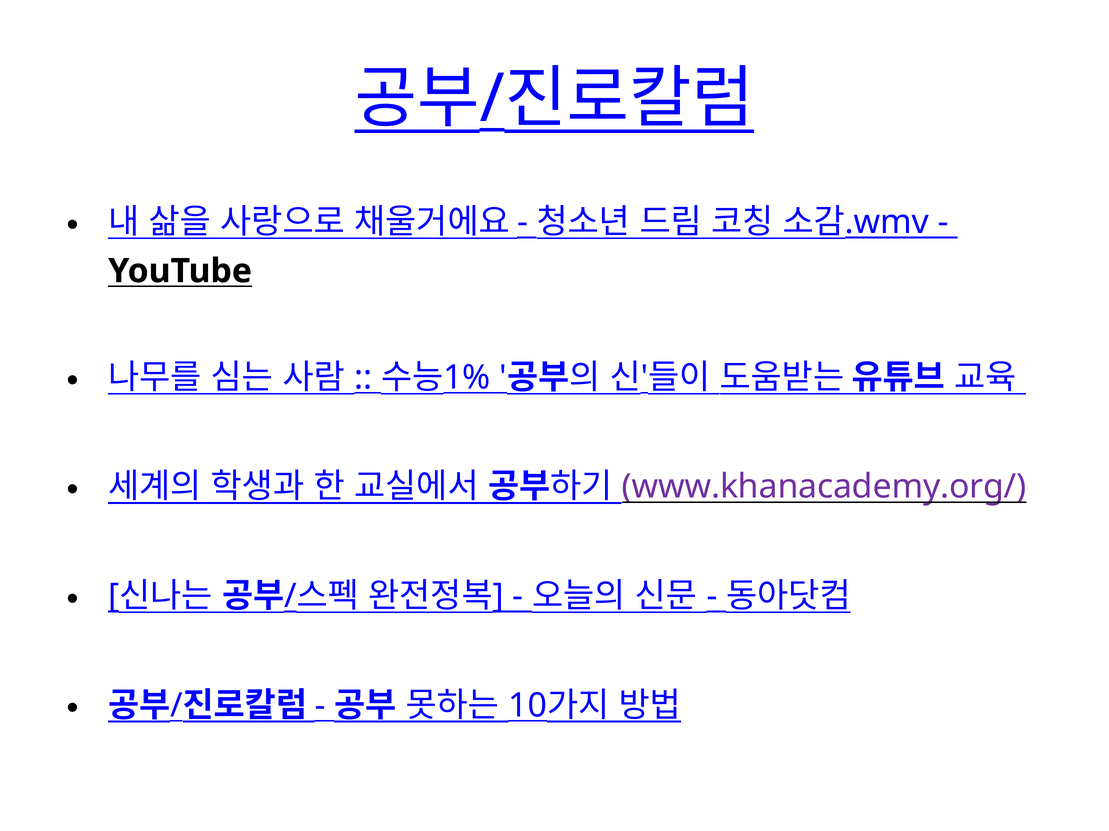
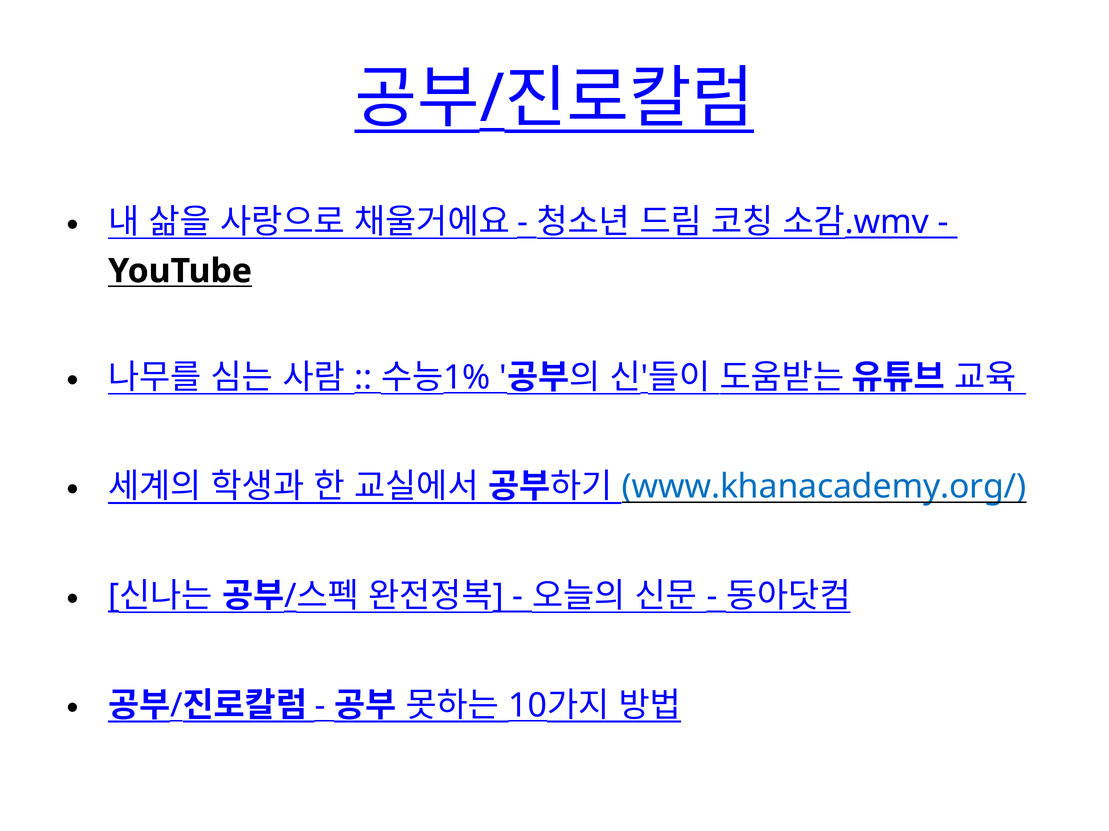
www.khanacademy.org/ colour: purple -> blue (824, 487)
